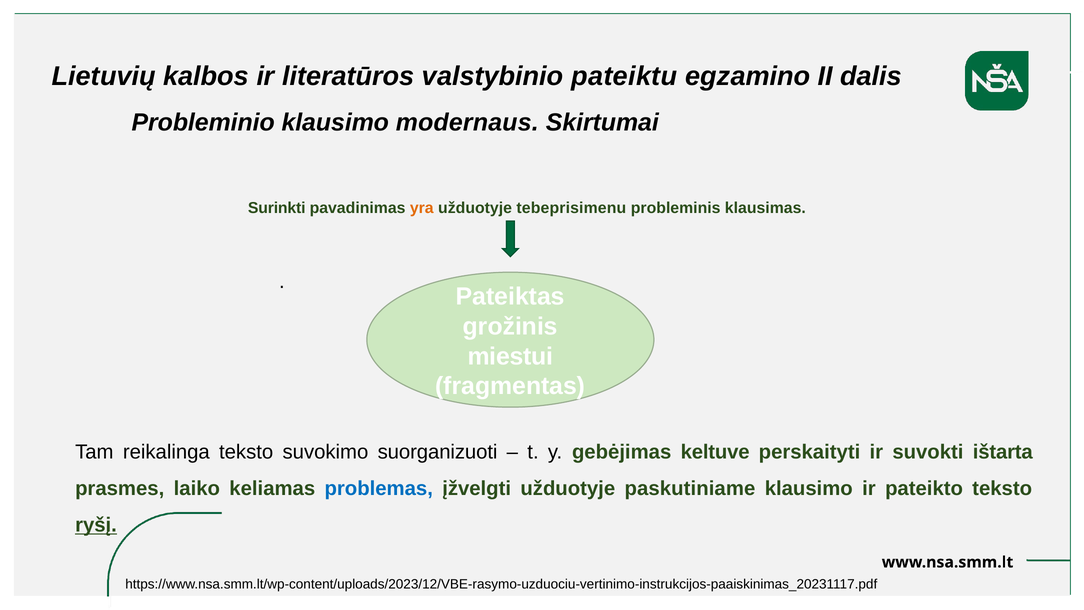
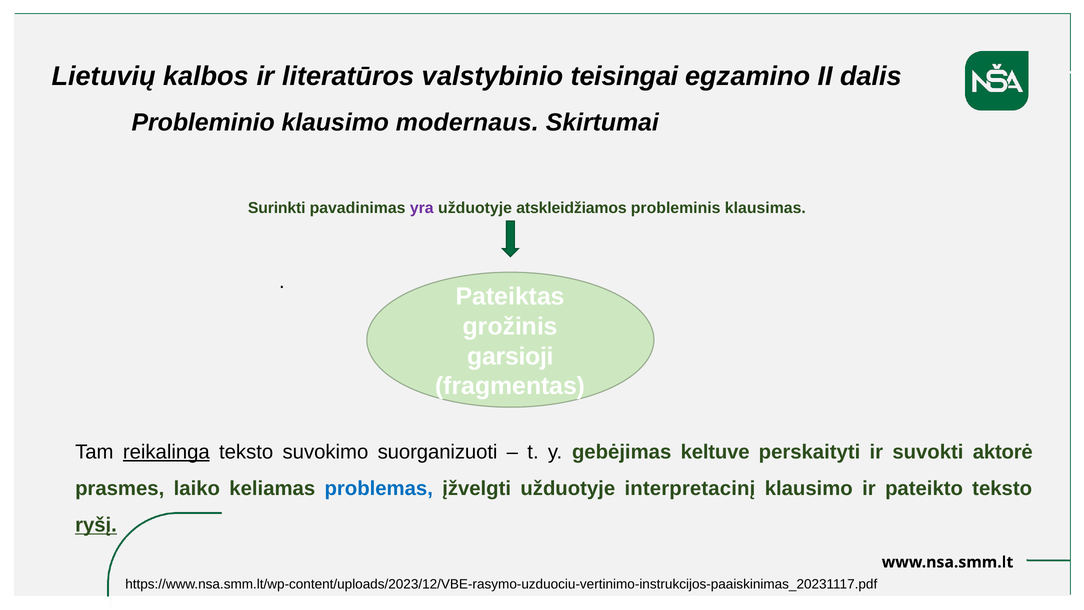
pateiktu: pateiktu -> teisingai (625, 76)
yra colour: orange -> purple (422, 208)
tebeprisimenu: tebeprisimenu -> atskleidžiamos (571, 208)
miestui: miestui -> garsioji (510, 356)
reikalinga underline: none -> present (166, 452)
ištarta: ištarta -> aktorė (1003, 452)
paskutiniame: paskutiniame -> interpretacinį (690, 488)
